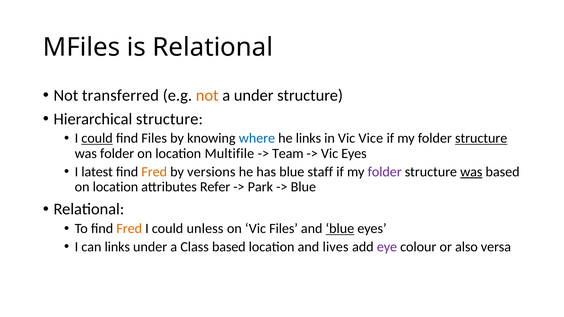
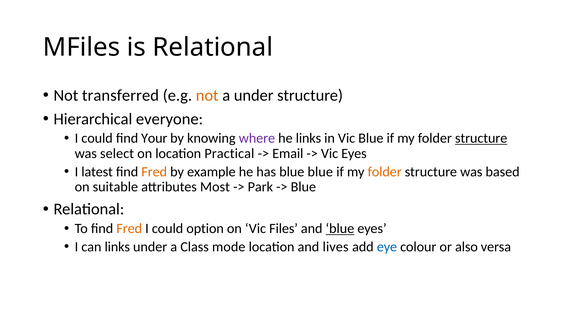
Hierarchical structure: structure -> everyone (170, 119)
could underline: present -> none (97, 138)
find Files: Files -> Your (154, 138)
where colour: blue -> purple (257, 138)
Vic Vice: Vice -> Blue (371, 138)
was folder: folder -> select (117, 154)
Multifile: Multifile -> Practical (229, 154)
Team: Team -> Email (288, 154)
versions: versions -> example (211, 172)
blue staff: staff -> blue (320, 172)
folder colour: purple -> orange (385, 172)
was underline: present -> none (471, 172)
location: location -> suitable (115, 187)
Refer: Refer -> Most (215, 187)
unless: unless -> option (205, 229)
Class based: based -> mode (229, 247)
eye colour: purple -> blue (387, 247)
